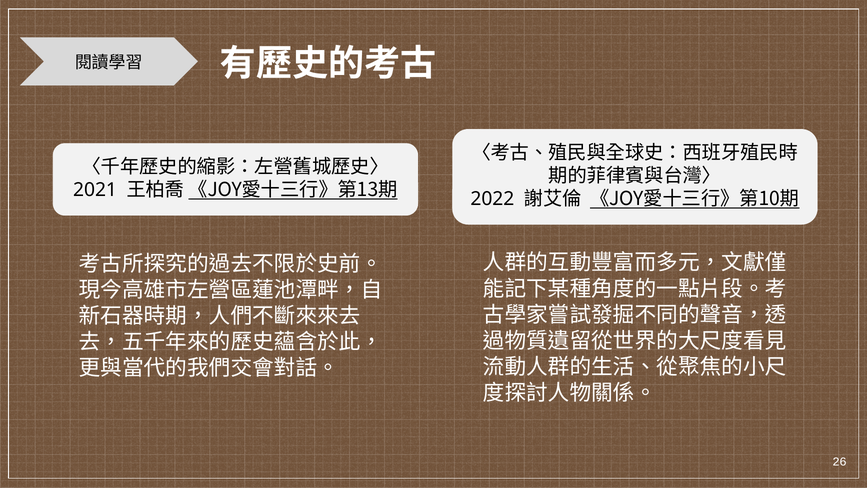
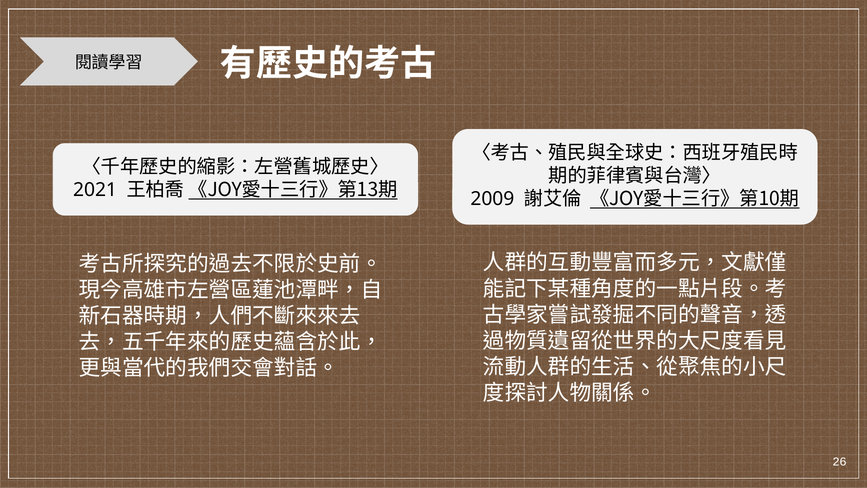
2022: 2022 -> 2009 (492, 199)
